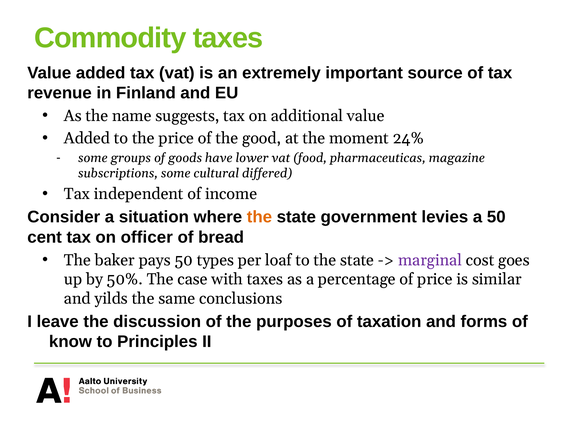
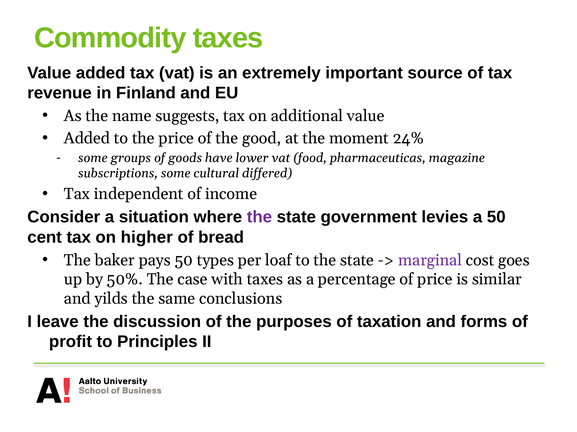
the colour: orange -> purple (259, 217)
officer: officer -> higher (147, 238)
know: know -> profit (70, 342)
